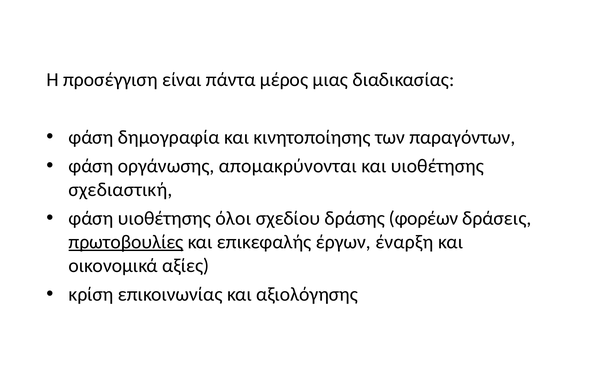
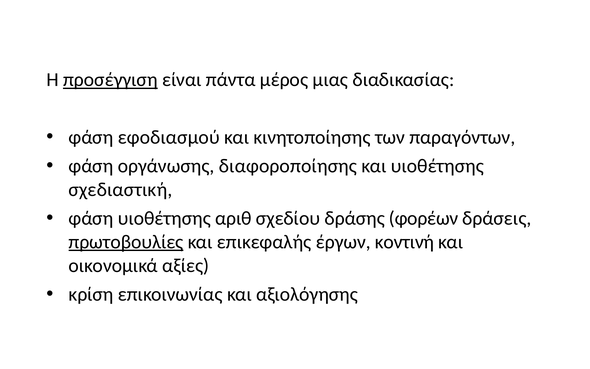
προσέγγιση underline: none -> present (110, 80)
δημογραφία: δημογραφία -> εφοδιασμού (169, 137)
απομακρύνονται: απομακρύνονται -> διαφοροποίησης (288, 166)
όλοι: όλοι -> αριθ (234, 218)
έναρξη: έναρξη -> κοντινή (405, 242)
